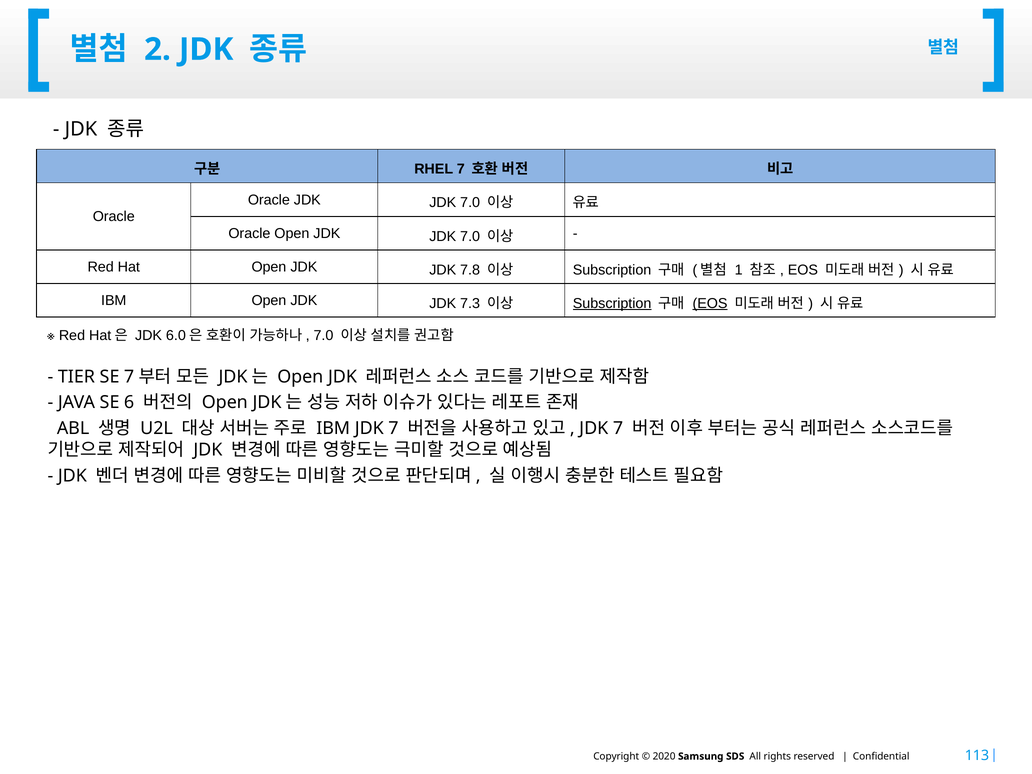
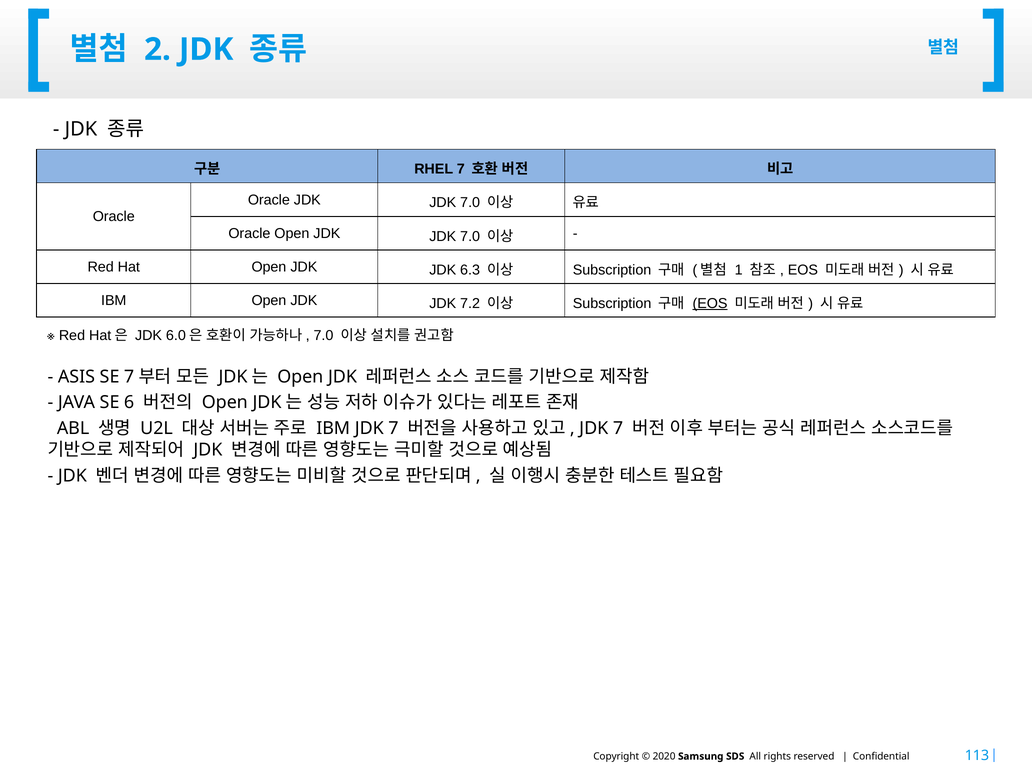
7.8: 7.8 -> 6.3 (470, 270)
7.3: 7.3 -> 7.2 (470, 303)
Subscription underline: present -> none (612, 303)
TIER: TIER -> ASIS (76, 377)
